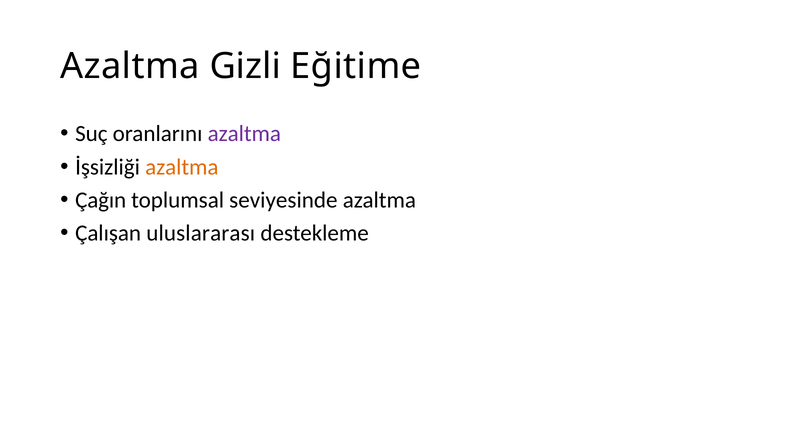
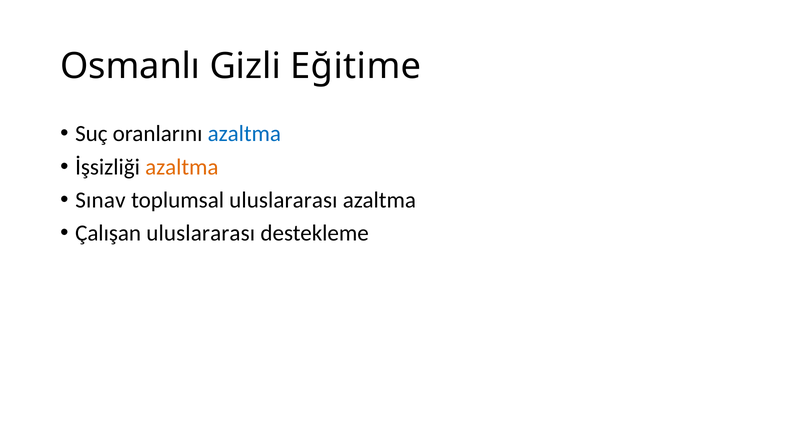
Azaltma: Azaltma -> Osmanlı (130, 66)
azaltma colour: purple -> blue (244, 134)
Çağın: Çağın -> Sınav (100, 200)
toplumsal seviyesinde: seviyesinde -> uluslararası (283, 200)
